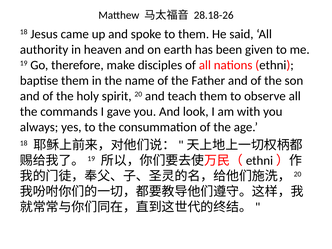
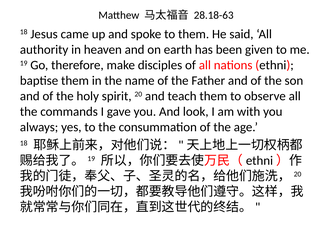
28.18-26: 28.18-26 -> 28.18-63 (214, 15)
